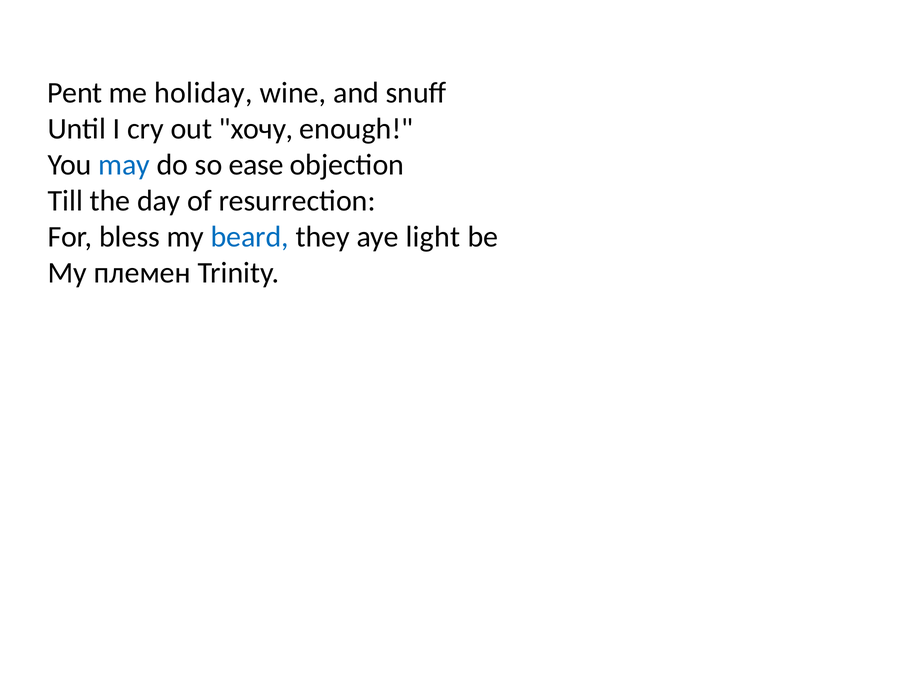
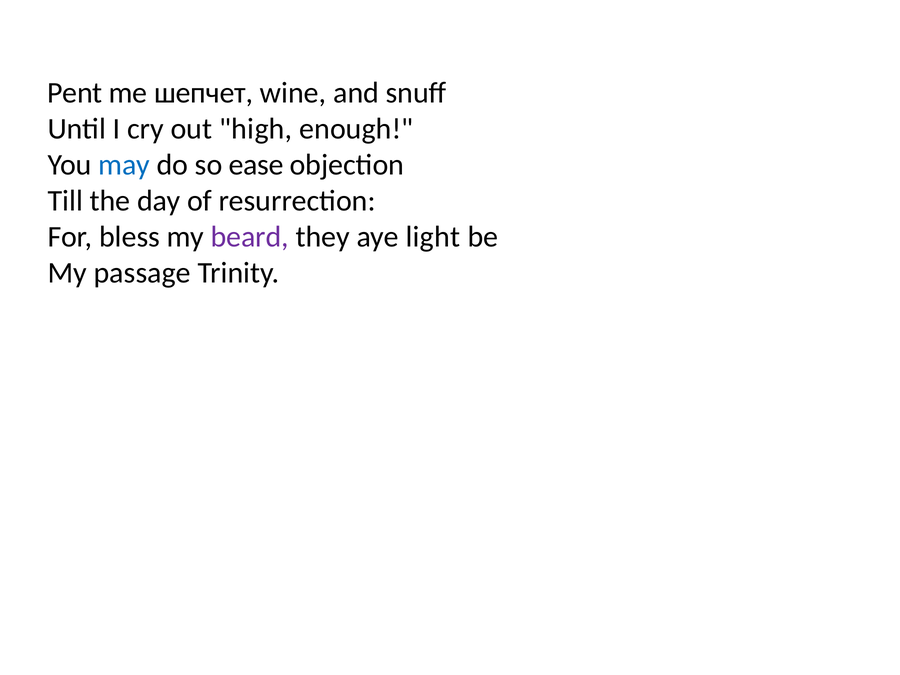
holiday: holiday -> шепчет (204, 93)
хочу: хочу -> high (256, 129)
beard colour: blue -> purple (250, 237)
племен: племен -> passage (142, 273)
